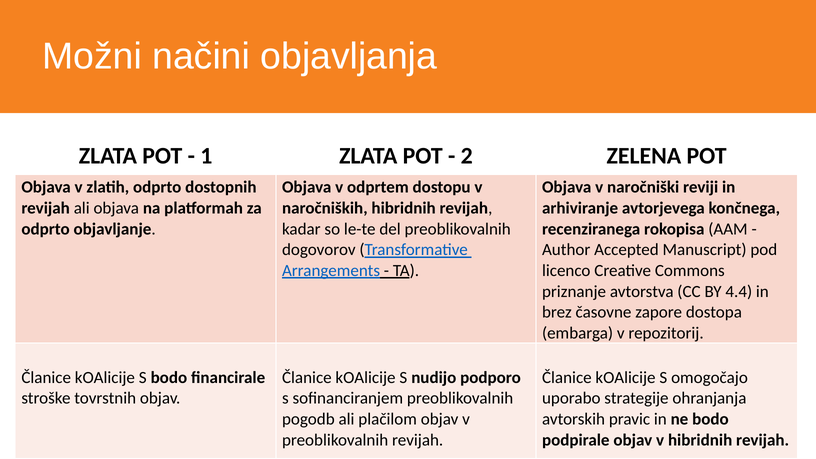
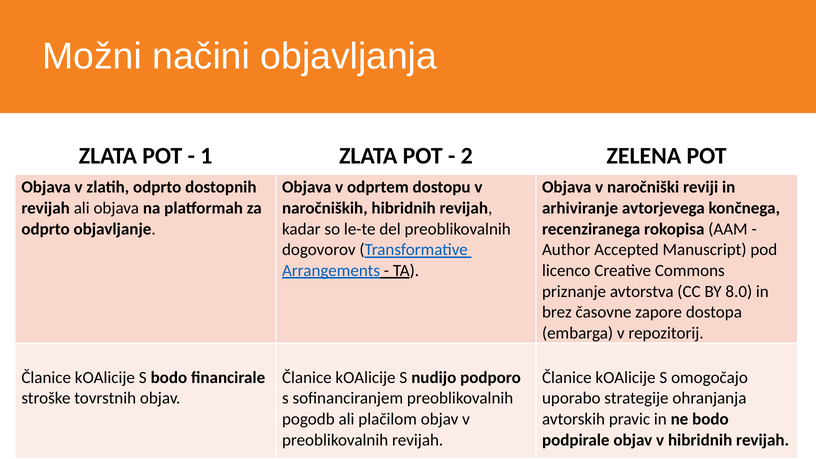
4.4: 4.4 -> 8.0 (739, 291)
